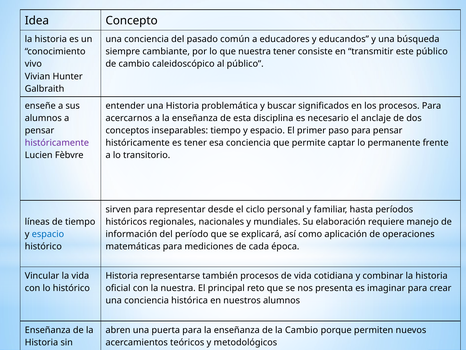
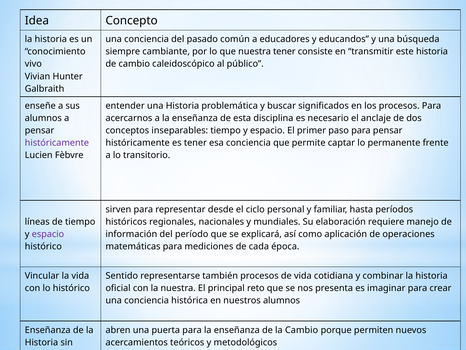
este público: público -> historia (432, 52)
espacio colour: blue -> purple (48, 234)
Historia: Historia -> Sentido (122, 275)
